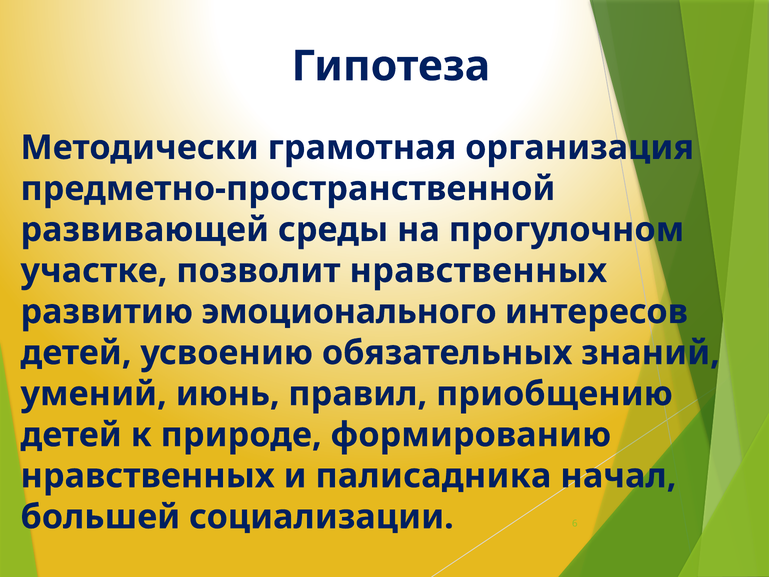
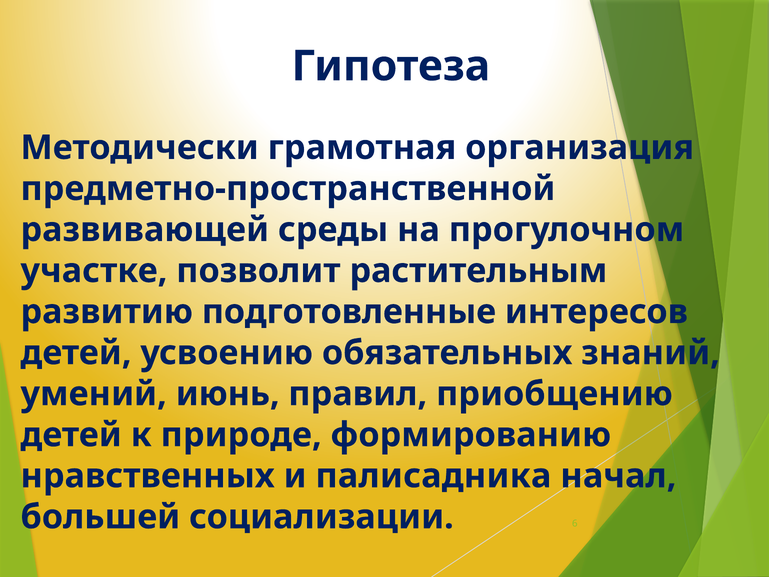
позволит нравственных: нравственных -> растительным (478, 271)
эмоционального: эмоционального -> подготовленные (349, 312)
